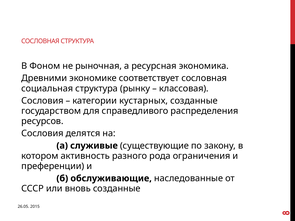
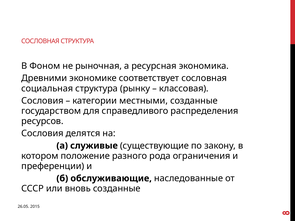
кустарных: кустарных -> местными (144, 101)
активность: активность -> положение (85, 156)
